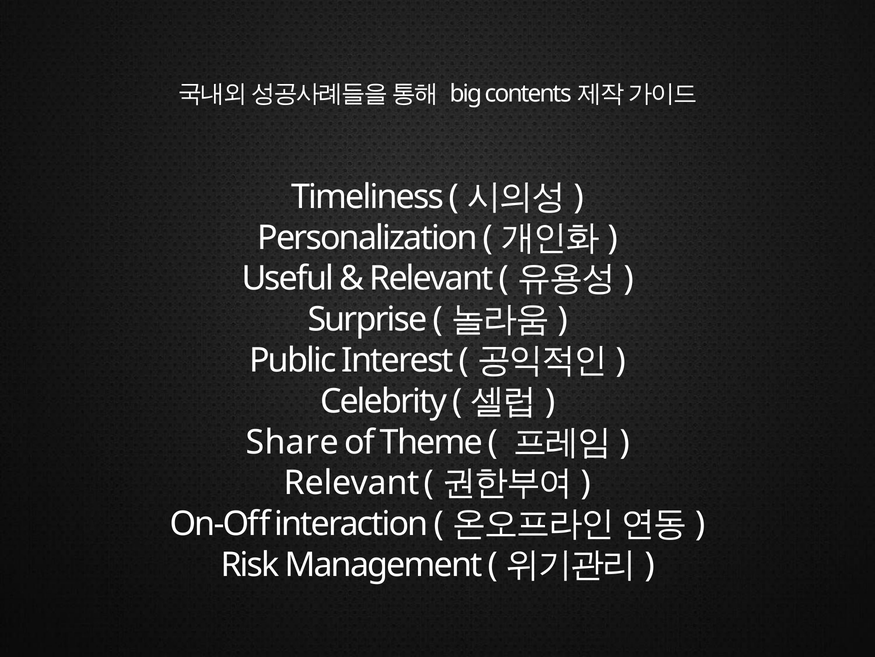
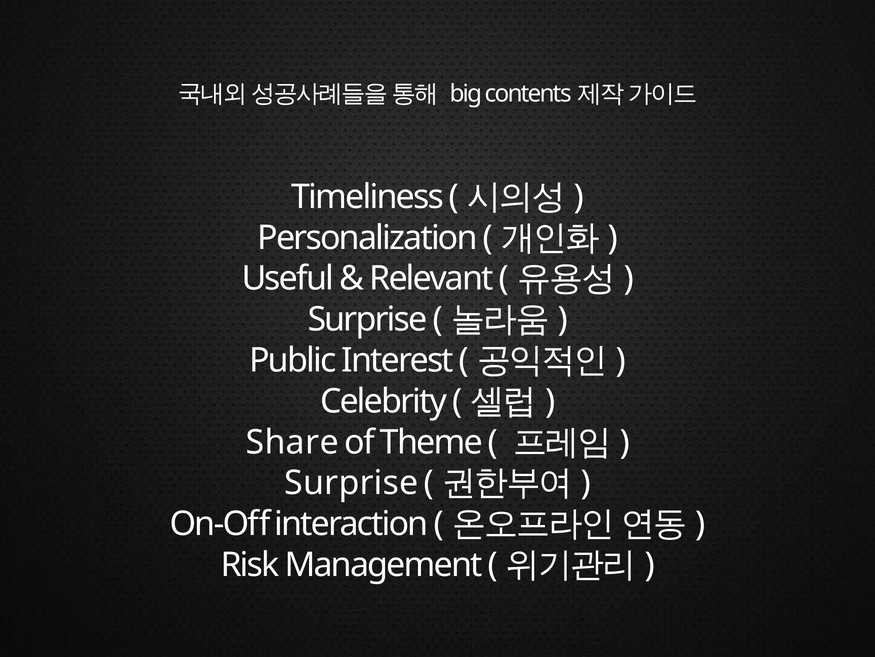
Relevant: Relevant -> Surprise (351, 483)
